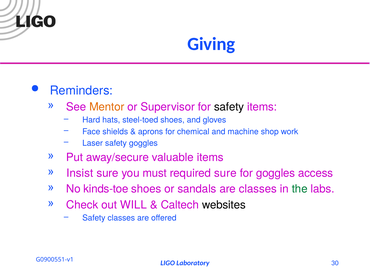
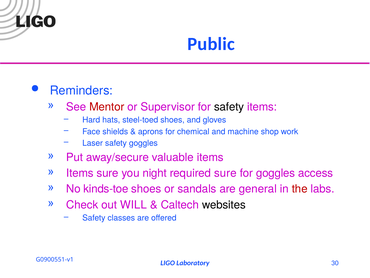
Giving: Giving -> Public (211, 44)
Mentor colour: orange -> red (107, 107)
Insist: Insist -> Items (80, 173)
must: must -> night (155, 173)
are classes: classes -> general (258, 189)
the colour: green -> red (300, 189)
